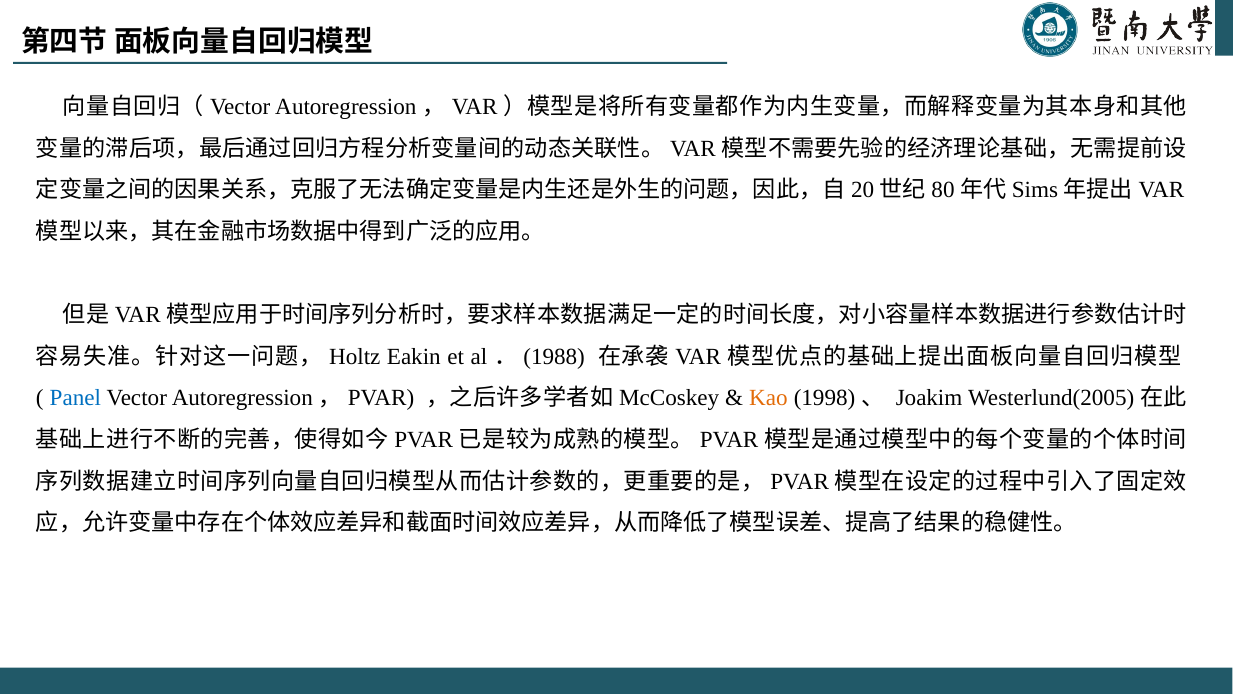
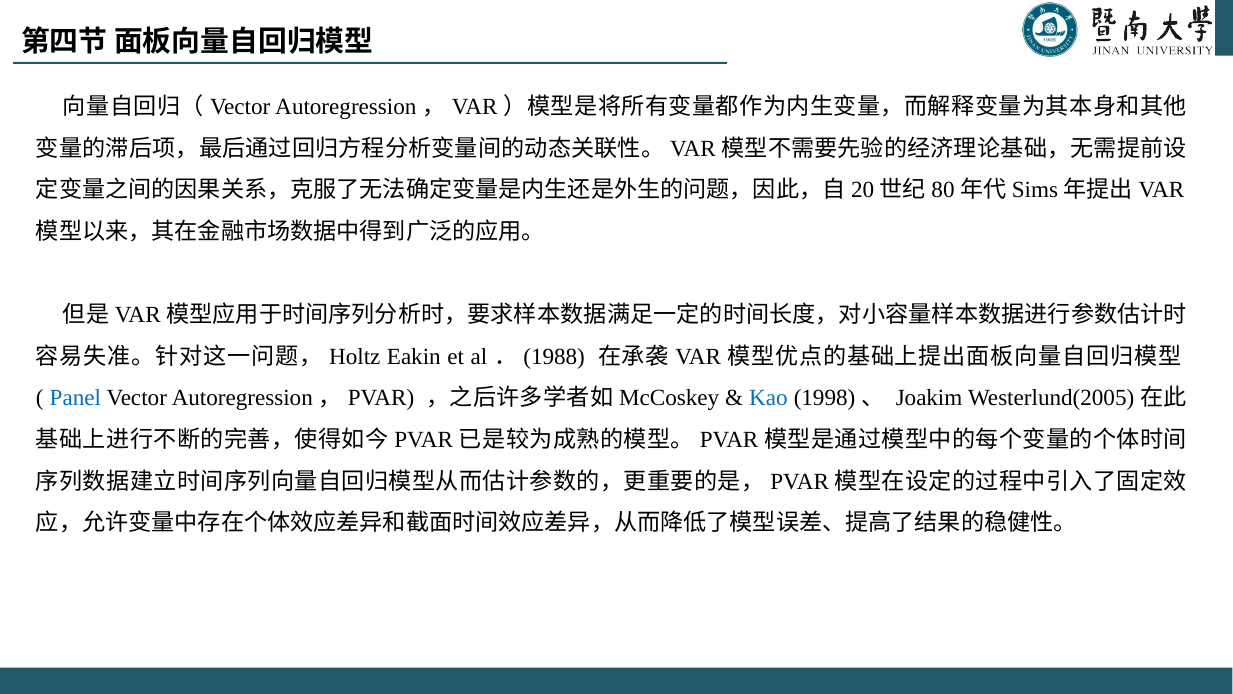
Kao colour: orange -> blue (768, 398)
